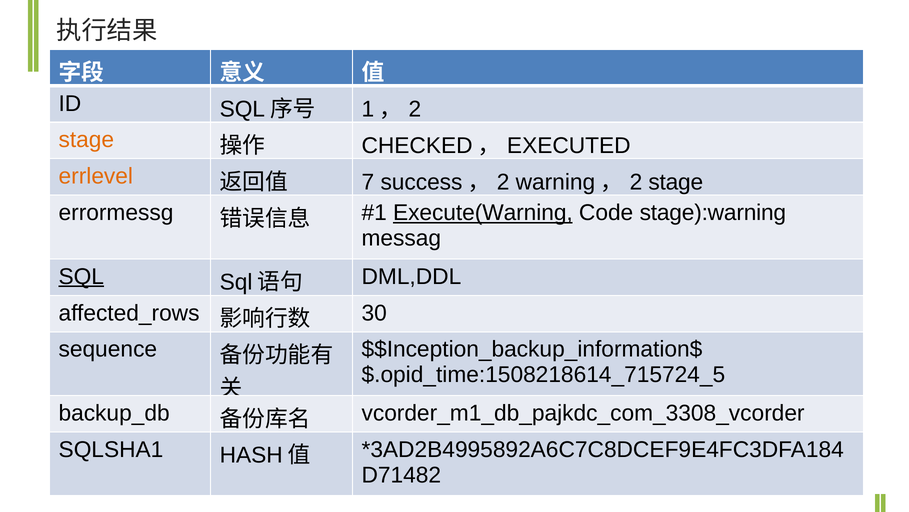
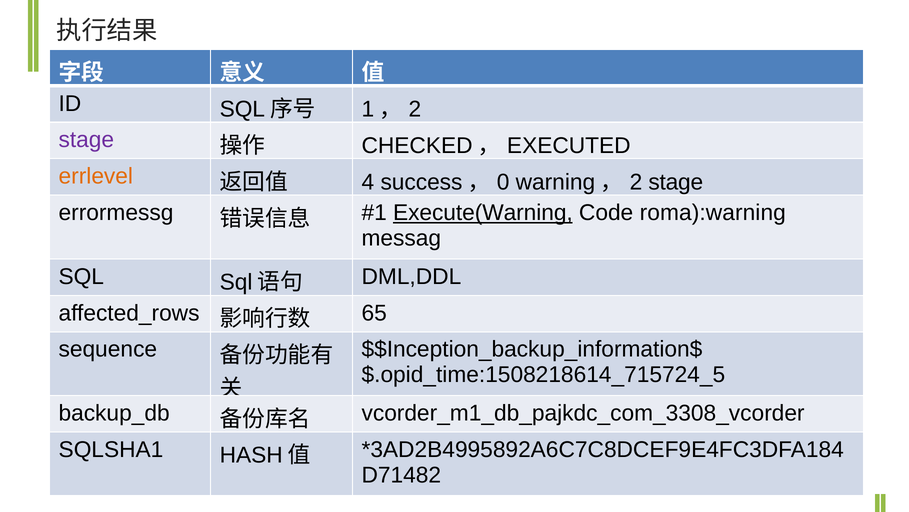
stage colour: orange -> purple (86, 140)
7: 7 -> 4 (368, 182)
2: 2 -> 0 (503, 182)
stage):warning: stage):warning -> roma):warning (713, 213)
SQL underline: present -> none (81, 276)
30: 30 -> 65 (374, 313)
